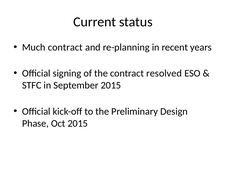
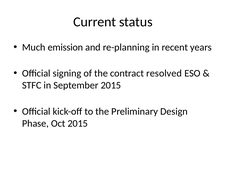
Much contract: contract -> emission (65, 47)
